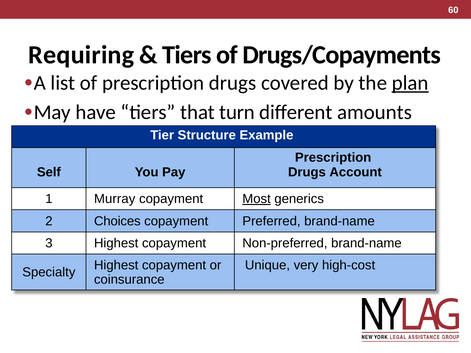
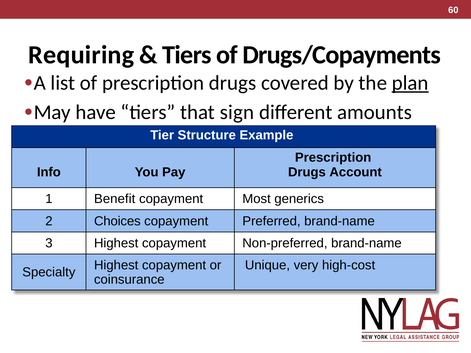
turn: turn -> sign (237, 112)
Self: Self -> Info (49, 172)
Murray: Murray -> Benefit (115, 199)
Most underline: present -> none (257, 199)
